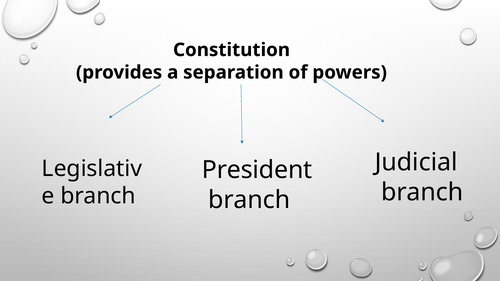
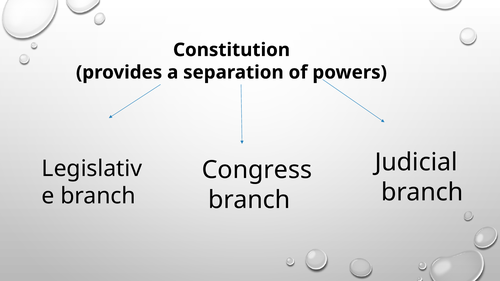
President: President -> Congress (257, 170)
